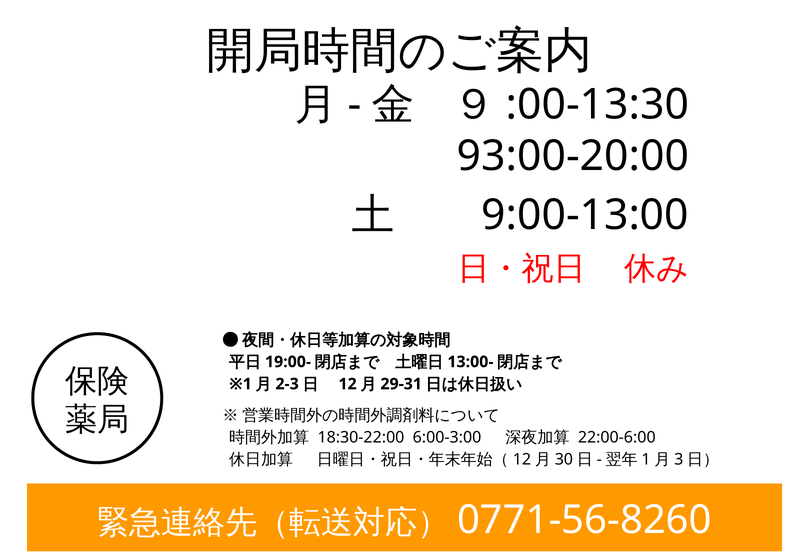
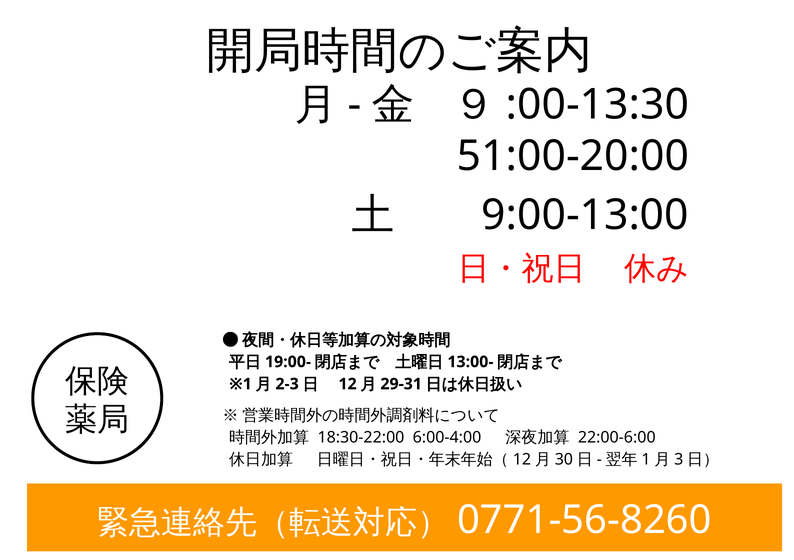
93:00-20:00: 93:00-20:00 -> 51:00-20:00 (573, 156)
6:00-3:00: 6:00-3:00 -> 6:00-4:00 (447, 437)
